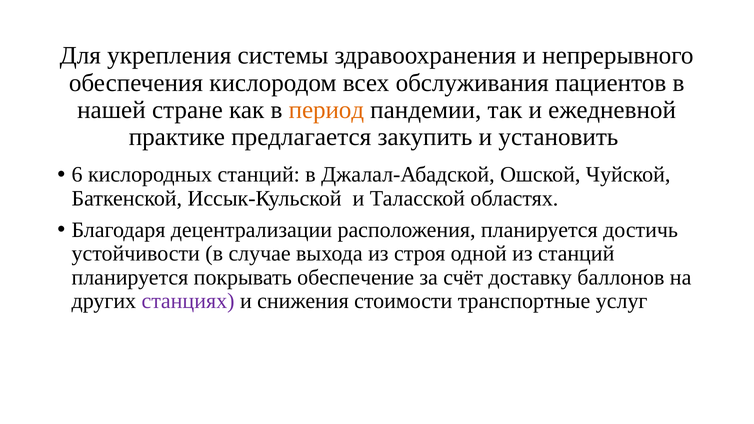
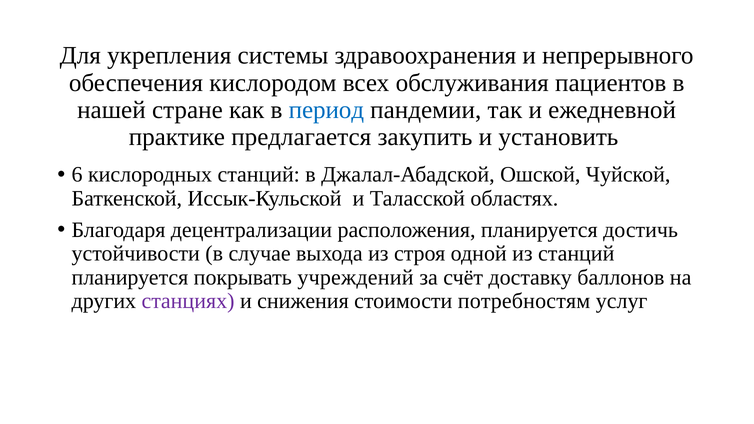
период colour: orange -> blue (326, 110)
обеспечение: обеспечение -> учреждений (355, 277)
транспортные: транспортные -> потребностям (524, 301)
